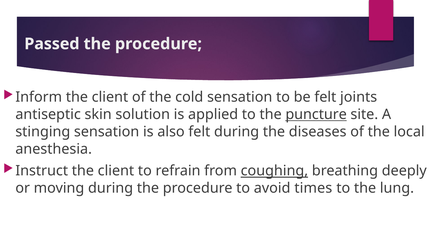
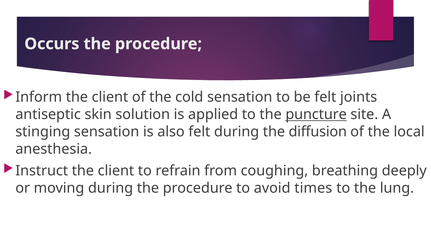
Passed: Passed -> Occurs (52, 44)
diseases: diseases -> diffusion (318, 132)
coughing underline: present -> none (274, 171)
